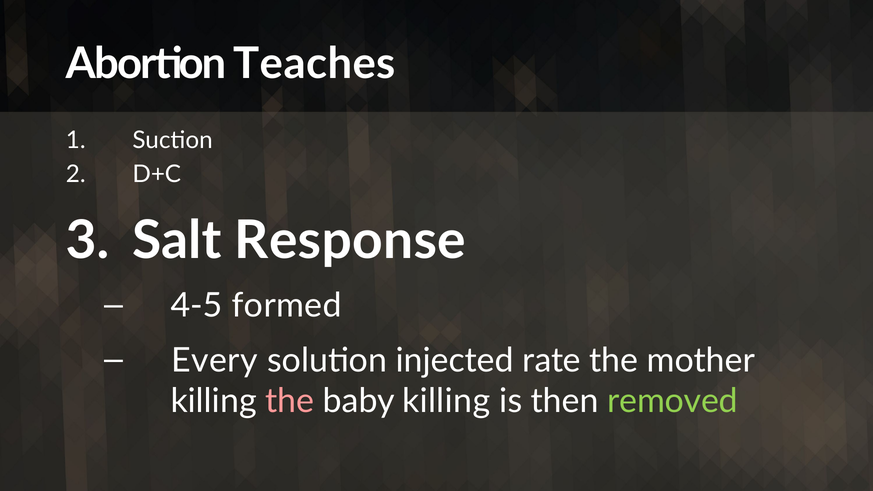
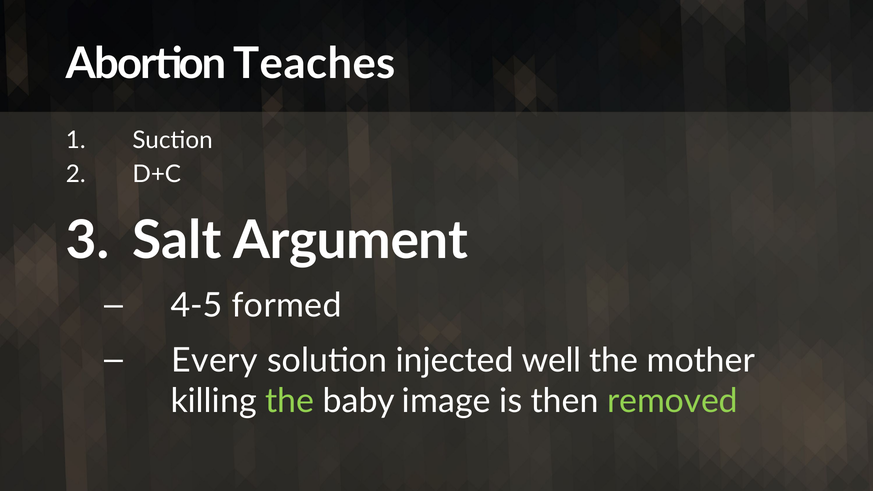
Response: Response -> Argument (351, 241)
rate: rate -> well (552, 361)
the colour: pink -> light green (290, 401)
baby killing: killing -> image (446, 401)
